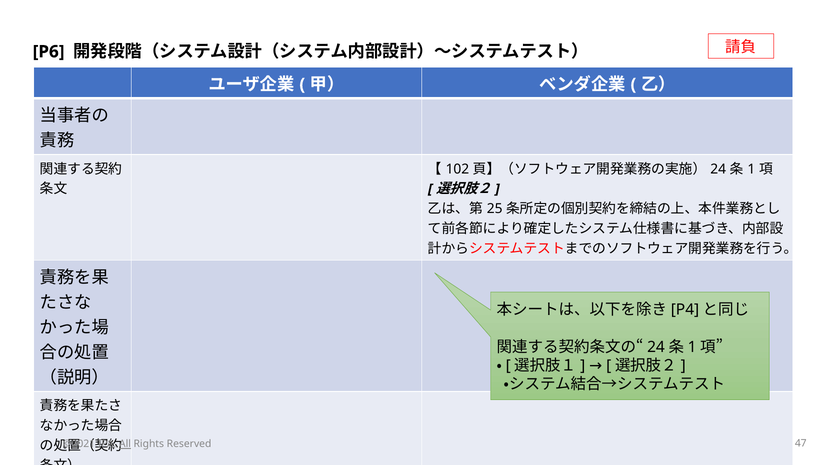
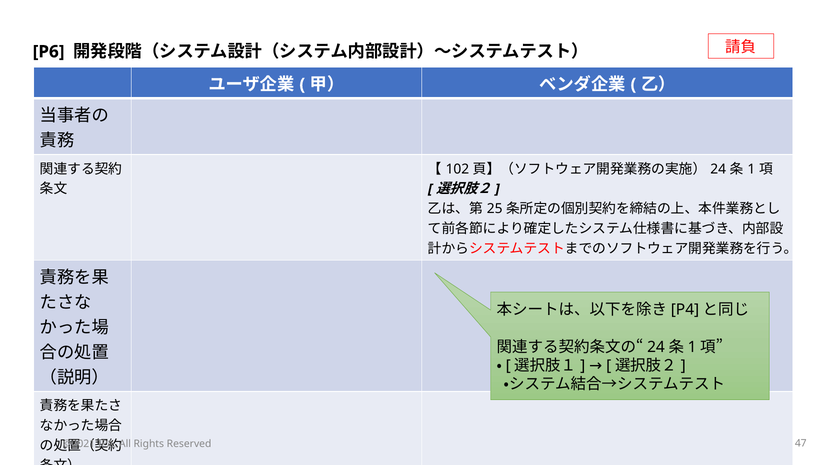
All underline: present -> none (125, 444)
